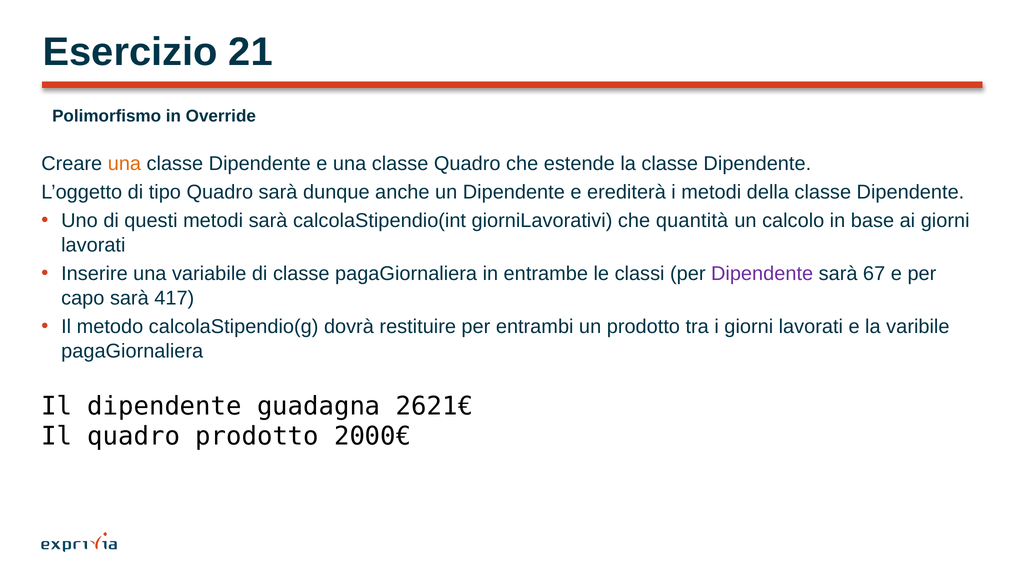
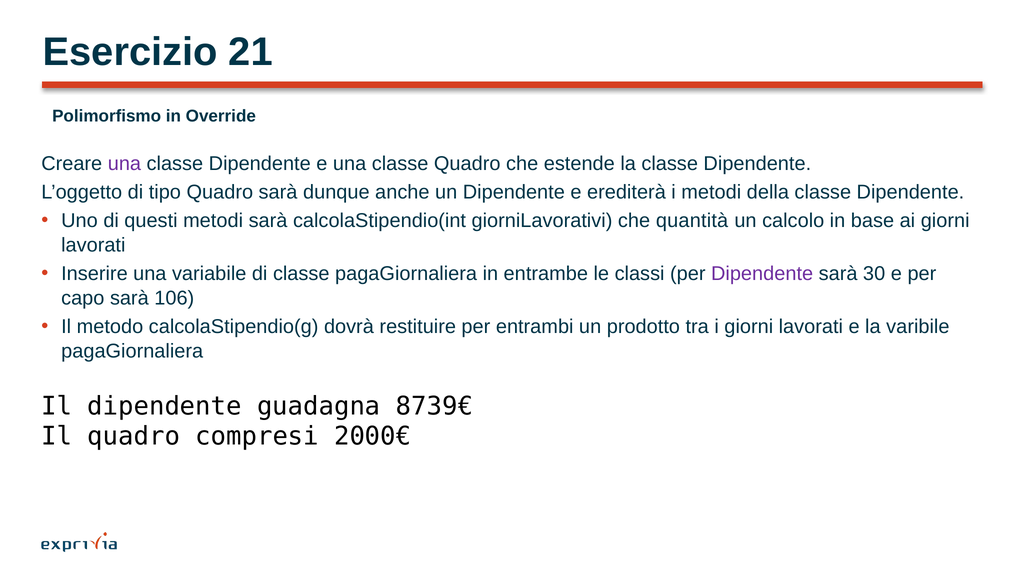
una colour: orange -> purple (124, 164)
67: 67 -> 30 (874, 274)
417: 417 -> 106 (174, 298)
2621€: 2621€ -> 8739€ (434, 406)
quadro prodotto: prodotto -> compresi (257, 436)
